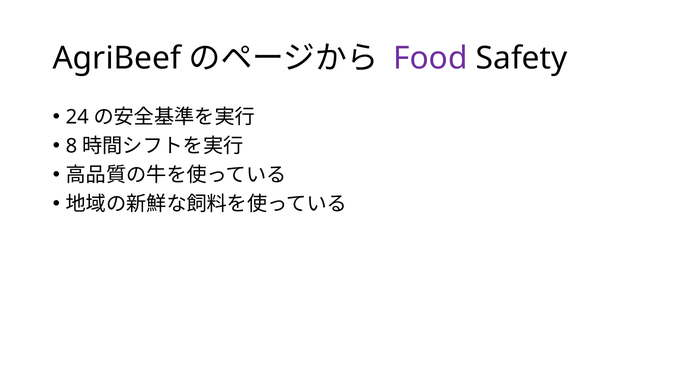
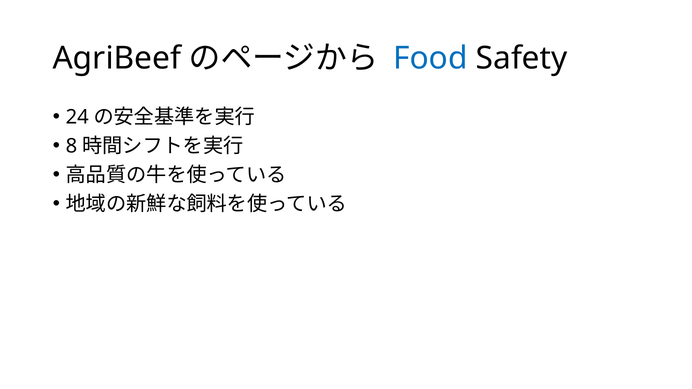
Food colour: purple -> blue (430, 58)
